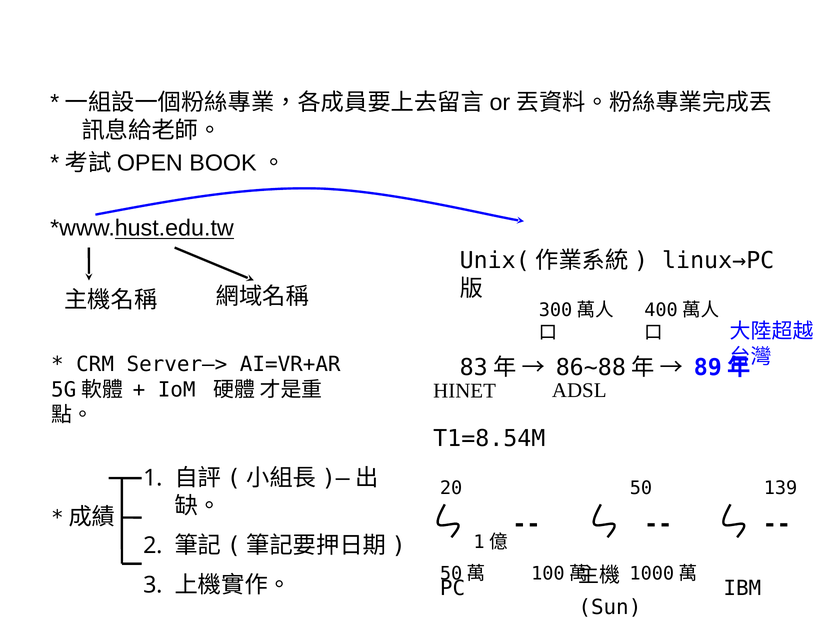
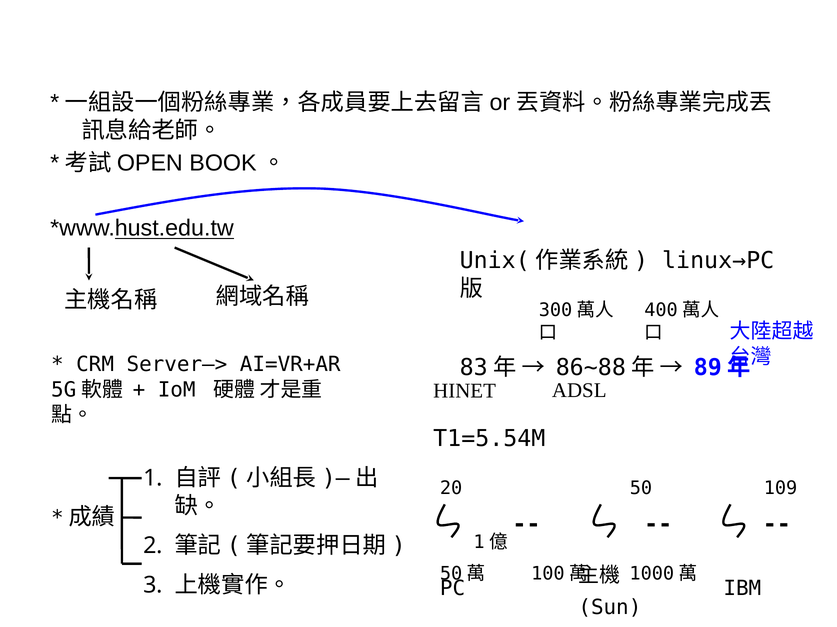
T1=8.54M: T1=8.54M -> T1=5.54M (489, 439)
139: 139 -> 109 (781, 489)
